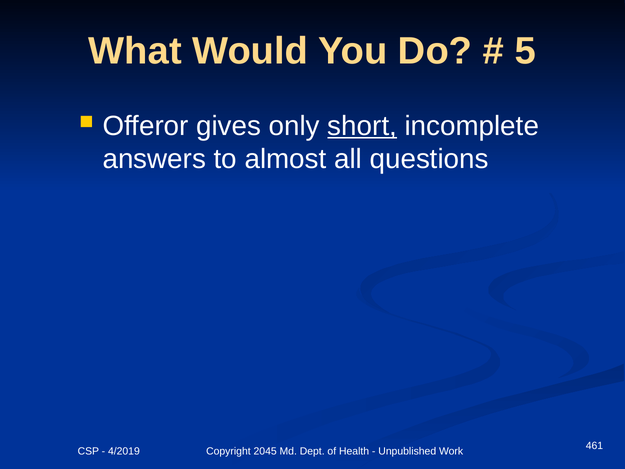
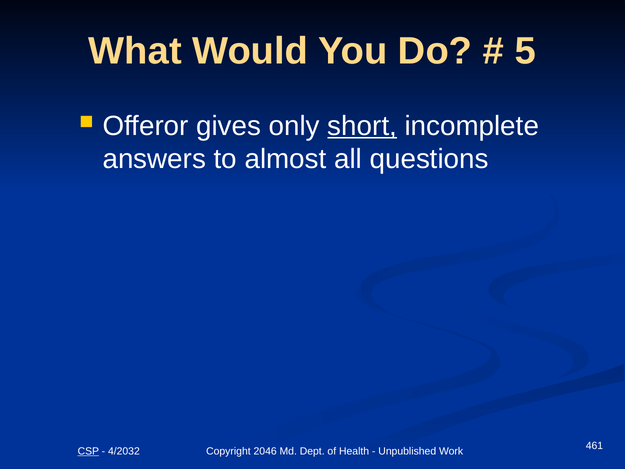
CSP underline: none -> present (88, 451)
4/2019: 4/2019 -> 4/2032 (124, 451)
2045: 2045 -> 2046 (265, 451)
